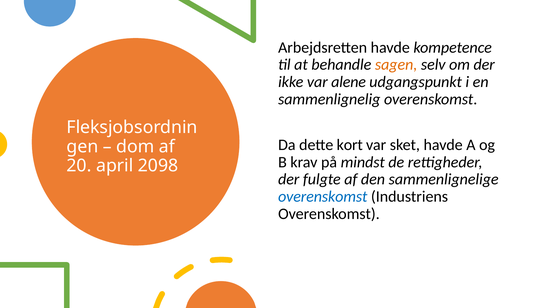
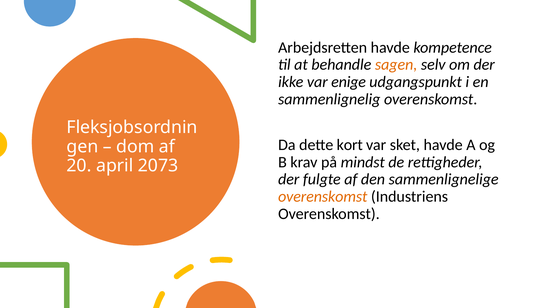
alene: alene -> enige (349, 82)
2098: 2098 -> 2073 (158, 166)
overenskomst colour: blue -> orange (323, 197)
